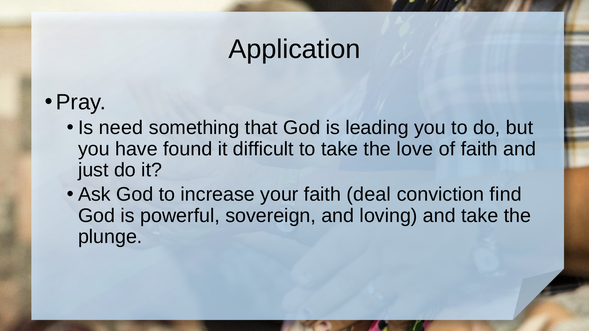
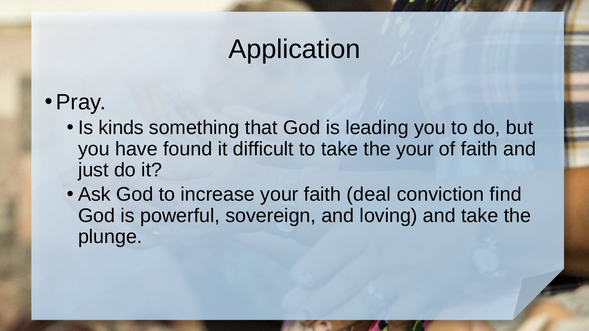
need: need -> kinds (121, 128)
the love: love -> your (415, 149)
